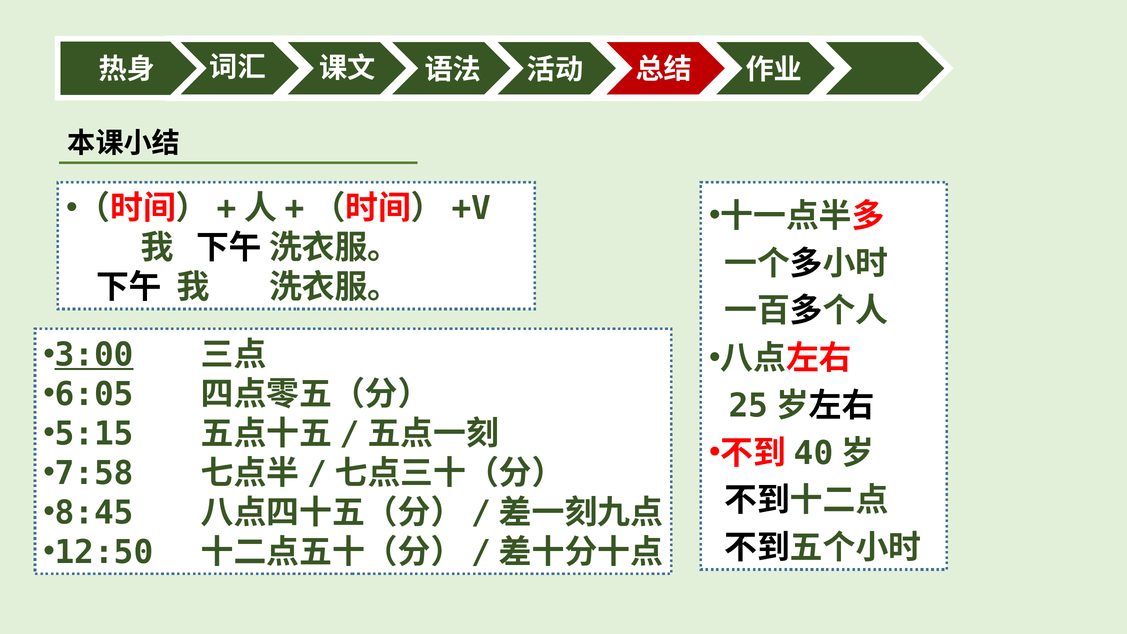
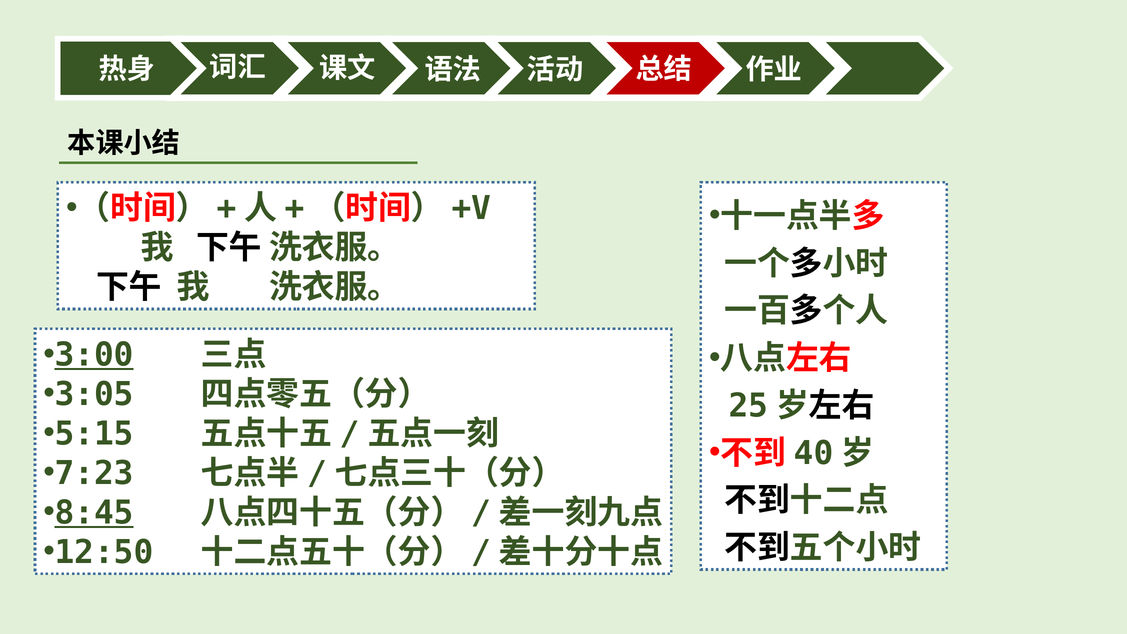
6:05: 6:05 -> 3:05 (94, 394)
7:58: 7:58 -> 7:23 (94, 473)
8:45 underline: none -> present (94, 513)
